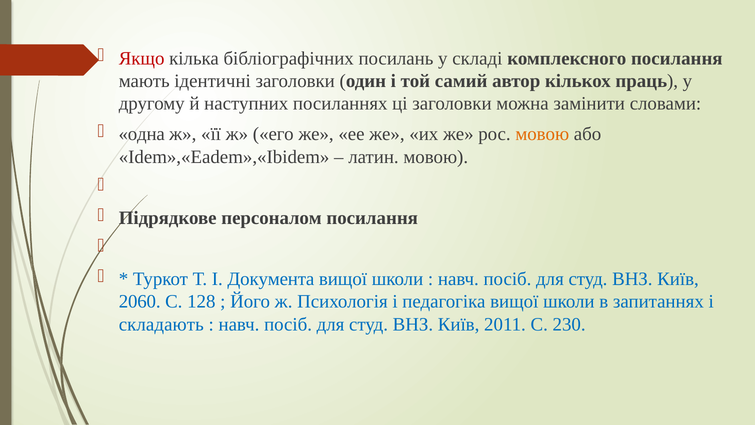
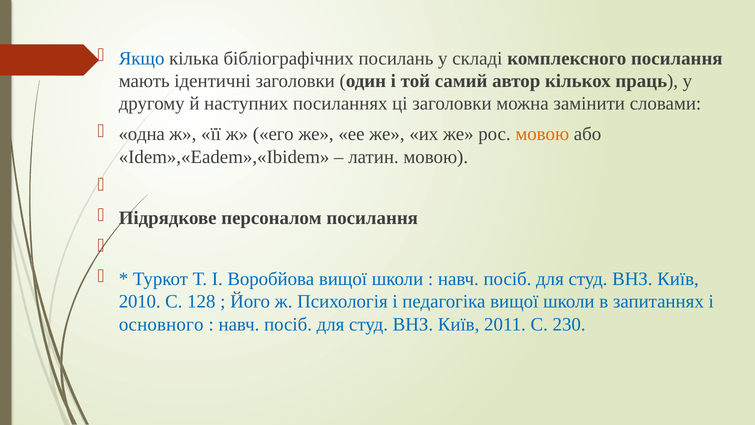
Якщо colour: red -> blue (142, 58)
Документа: Документа -> Воробйова (271, 279)
2060: 2060 -> 2010 (140, 301)
складають: складають -> основного (161, 324)
